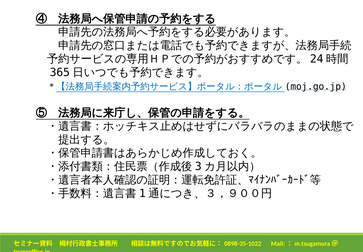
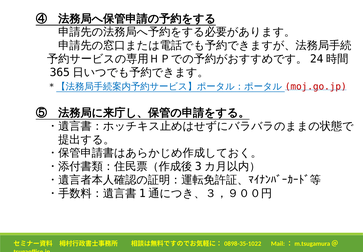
moj.go.jp colour: black -> red (316, 86)
